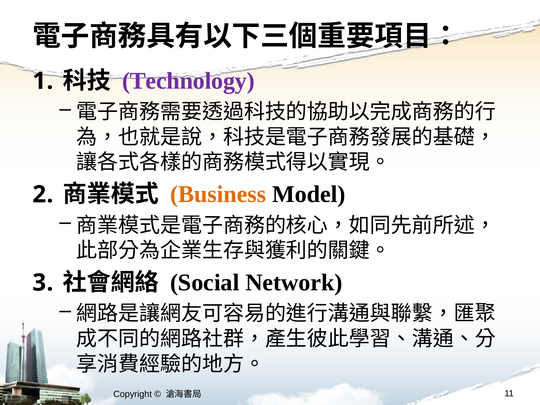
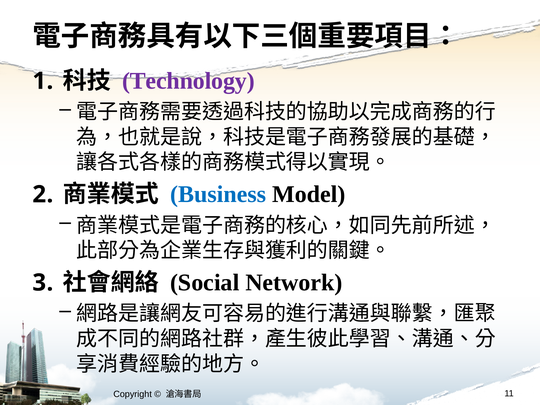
Business colour: orange -> blue (218, 194)
